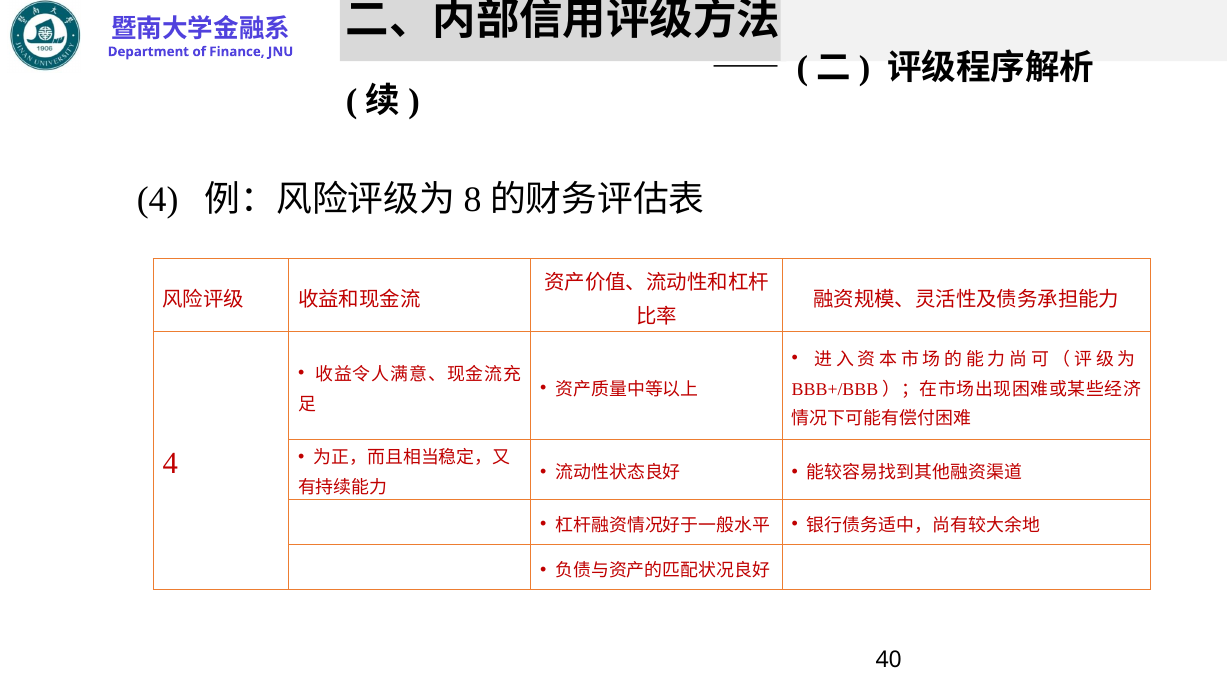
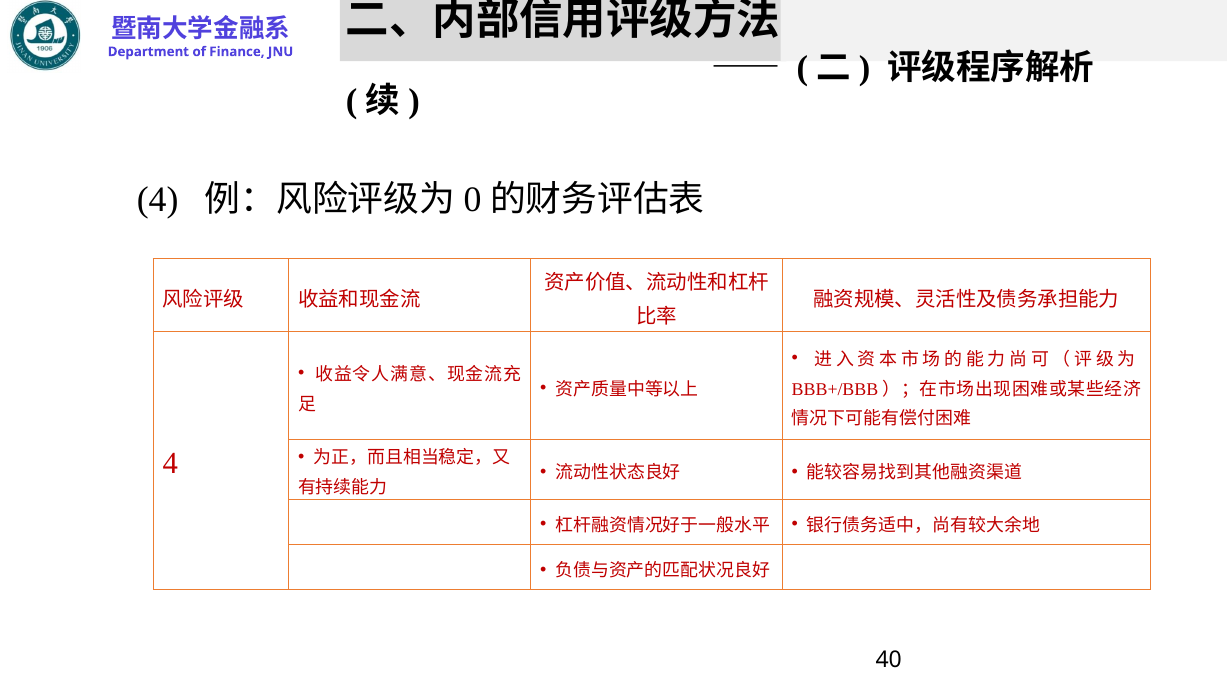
8: 8 -> 0 (473, 200)
